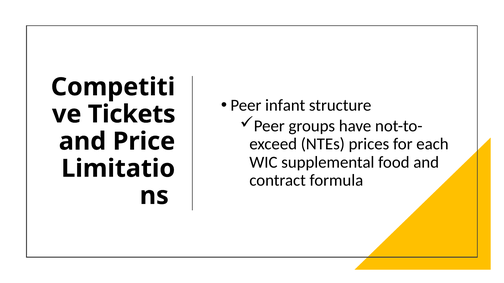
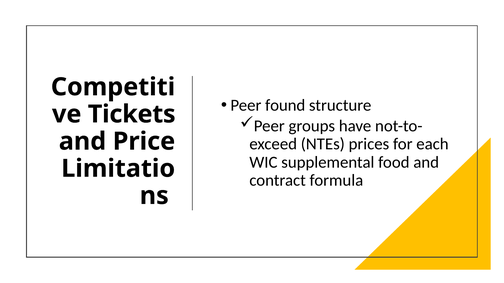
infant: infant -> found (285, 105)
